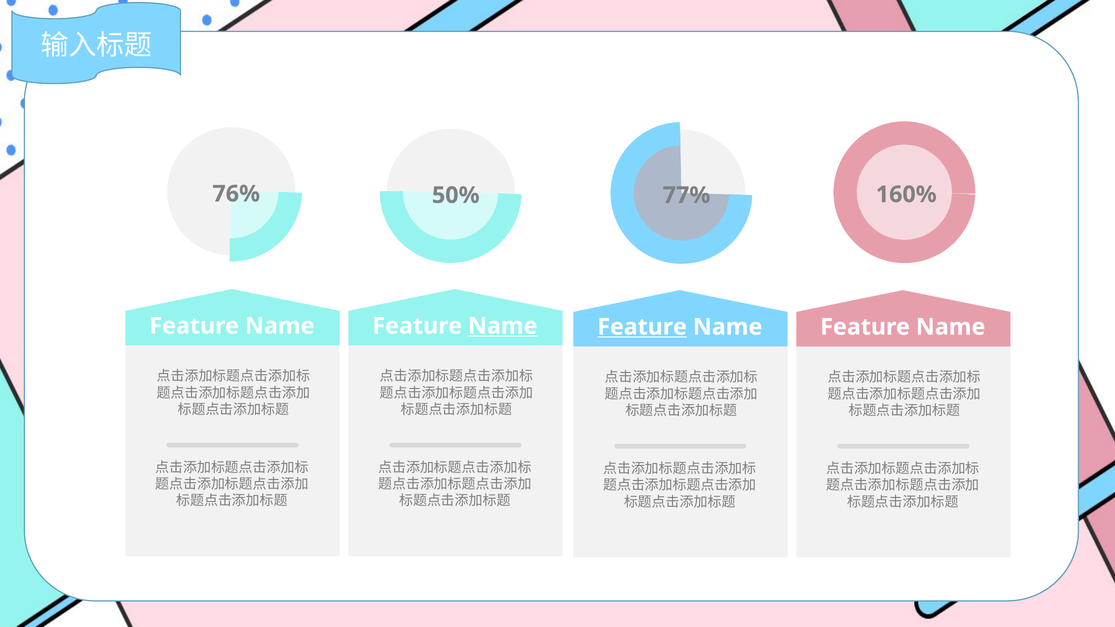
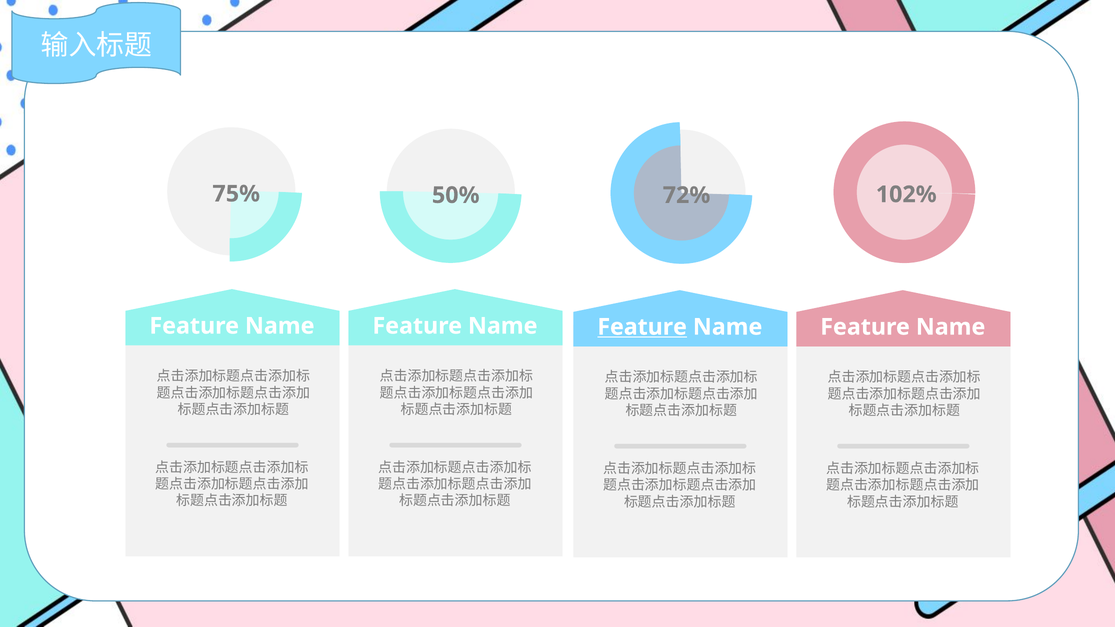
76%: 76% -> 75% (236, 194)
77%: 77% -> 72% (687, 195)
160%: 160% -> 102% (906, 195)
Name underline: present -> none (503, 326)
